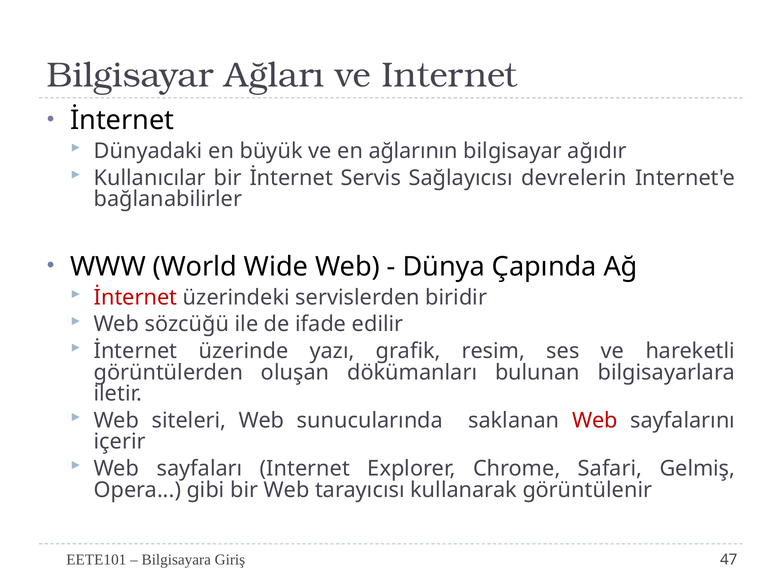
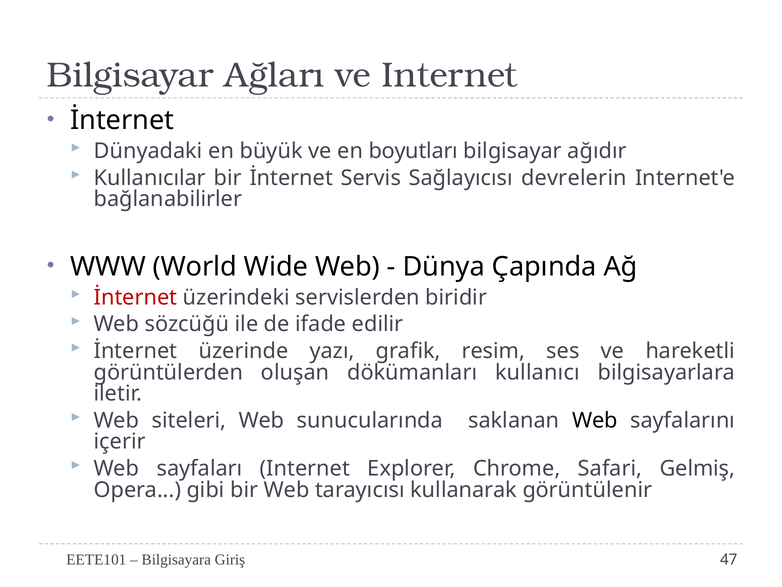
ağlarının: ağlarının -> boyutları (413, 151)
bulunan: bulunan -> kullanıcı (537, 372)
Web colour: red -> black (595, 420)
